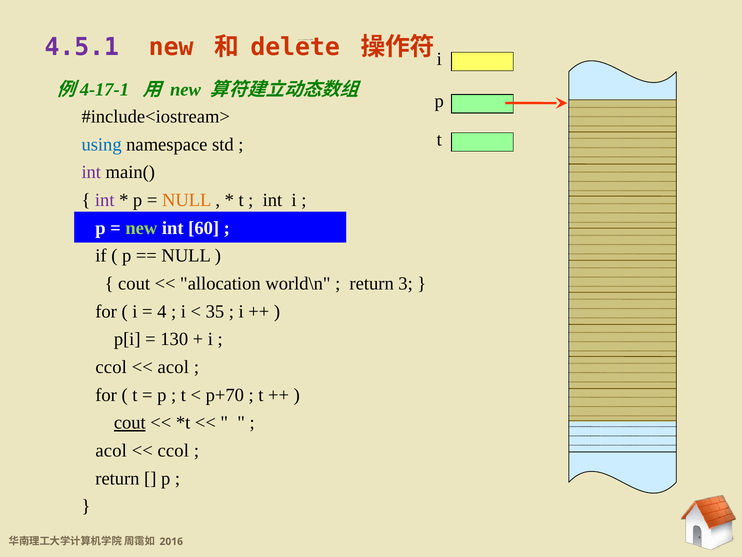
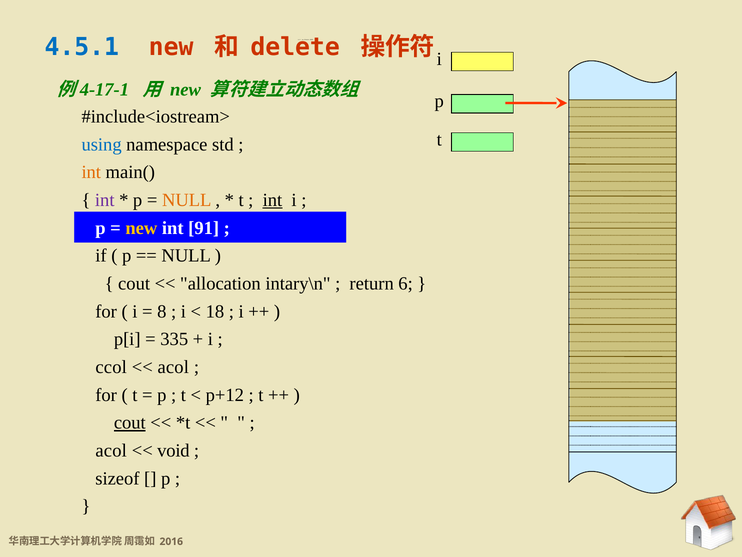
4.5.1 colour: purple -> blue (82, 47)
int colour: purple -> orange (91, 172)
int underline: none -> present (272, 200)
new colour: light green -> yellow (141, 228)
60: 60 -> 91 (204, 228)
world\n: world\n -> intary\n (298, 283)
3: 3 -> 6 (406, 283)
4: 4 -> 8 (162, 311)
35: 35 -> 18 (215, 311)
130: 130 -> 335 (174, 339)
p+70: p+70 -> p+12 (225, 395)
ccol: ccol -> void (173, 450)
return: return -> sizeof (117, 478)
